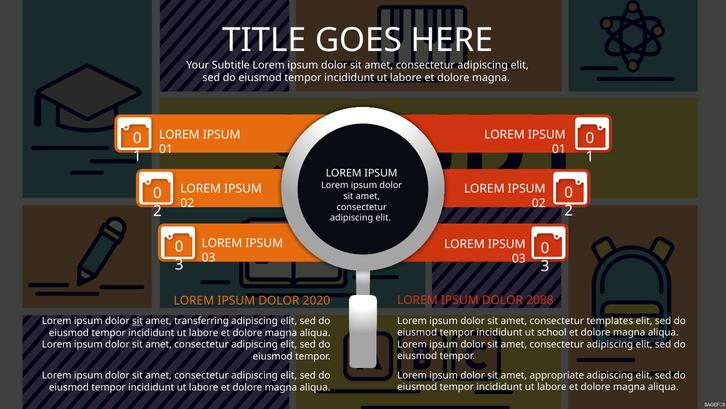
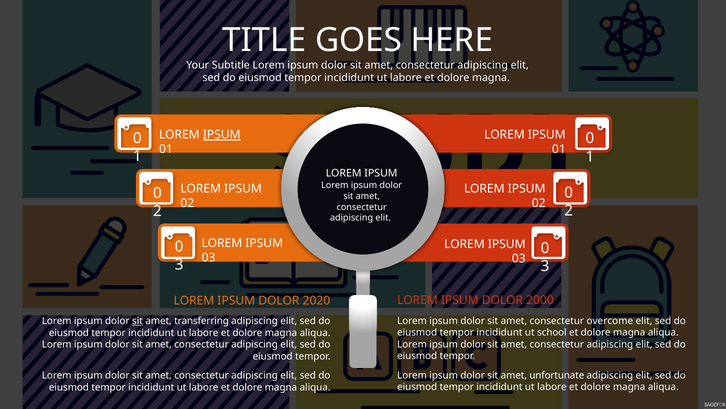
IPSUM underline: none -> present (222, 135)
2088: 2088 -> 2000 (540, 300)
templates: templates -> overcome (610, 320)
appropriate: appropriate -> unfortunate (557, 375)
